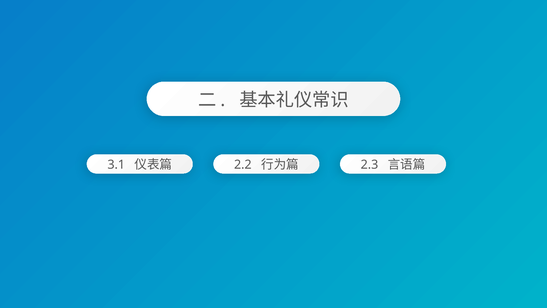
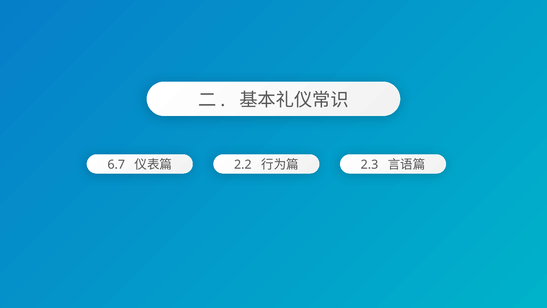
3.1: 3.1 -> 6.7 (116, 165)
